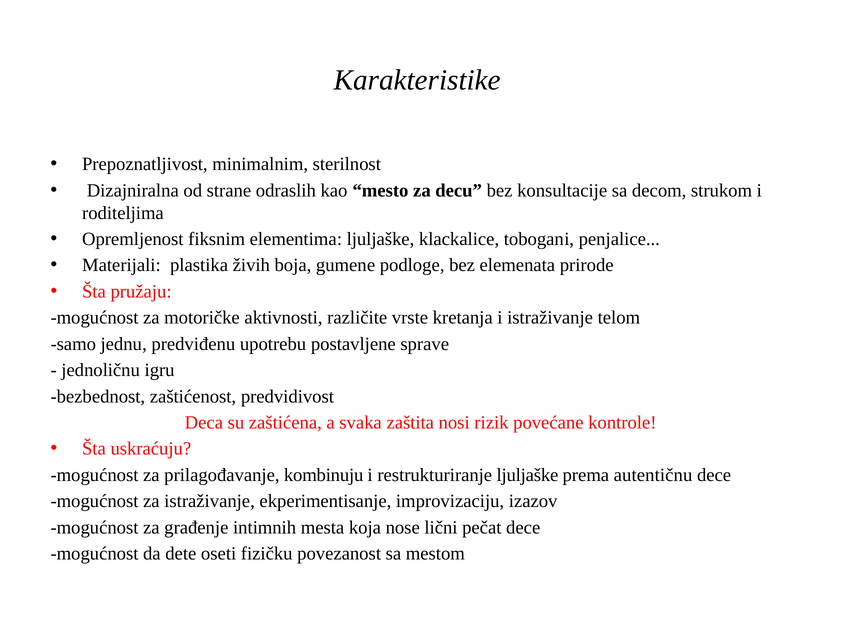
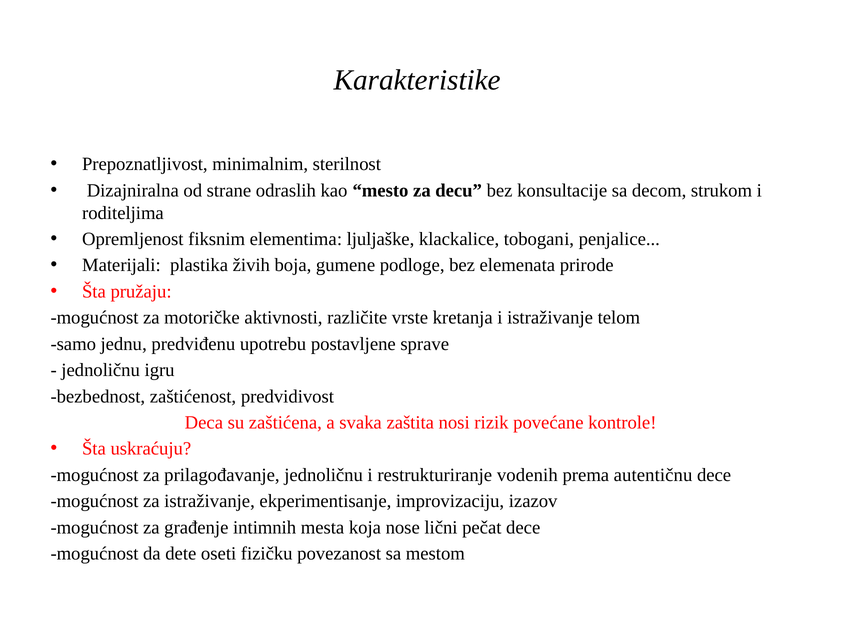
prilagođavanje kombinuju: kombinuju -> jednoličnu (324, 475)
restrukturiranje ljuljaške: ljuljaške -> vodenih (527, 475)
